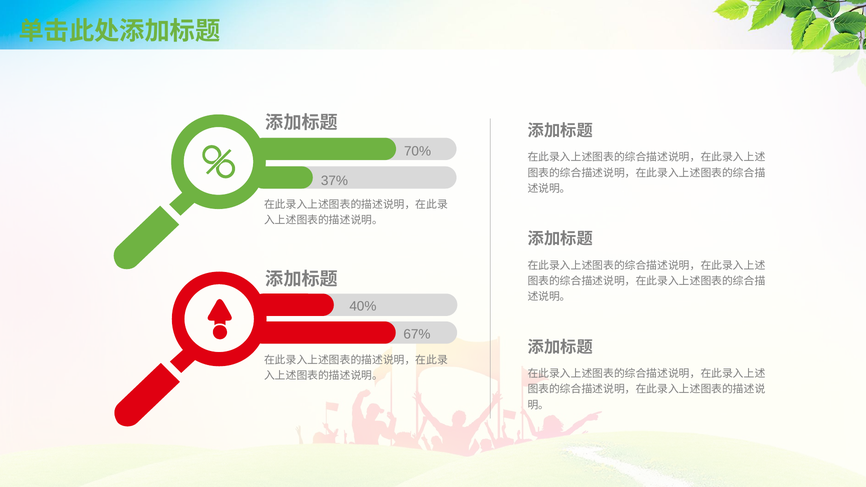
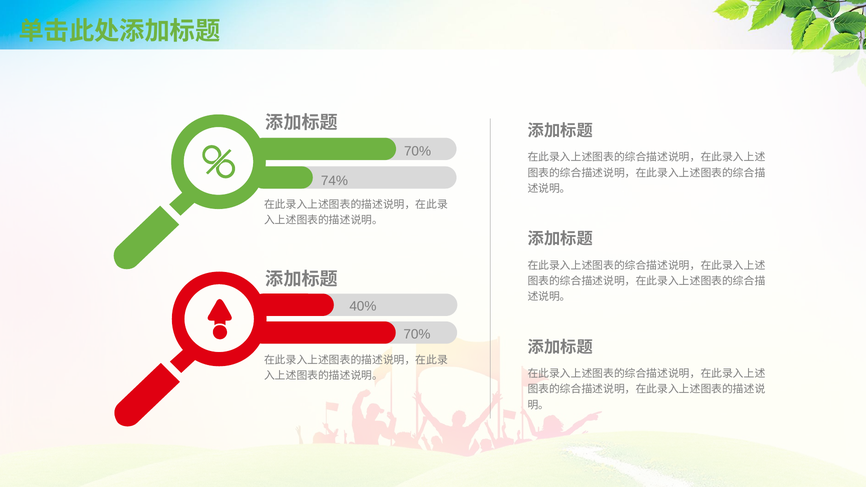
37%: 37% -> 74% (334, 181)
67%: 67% -> 70% (417, 334)
